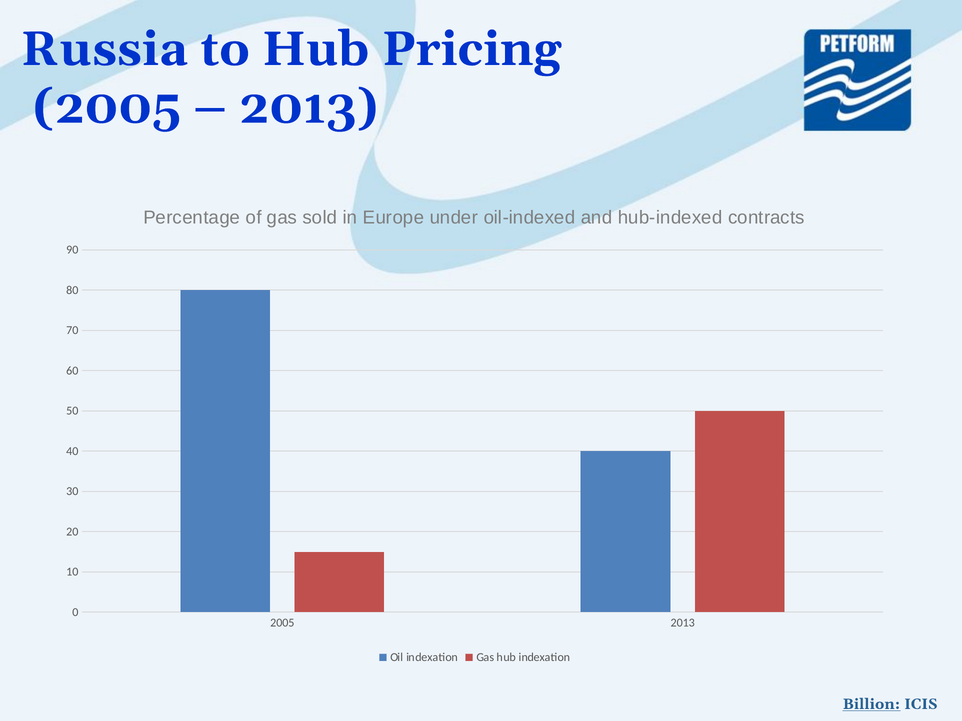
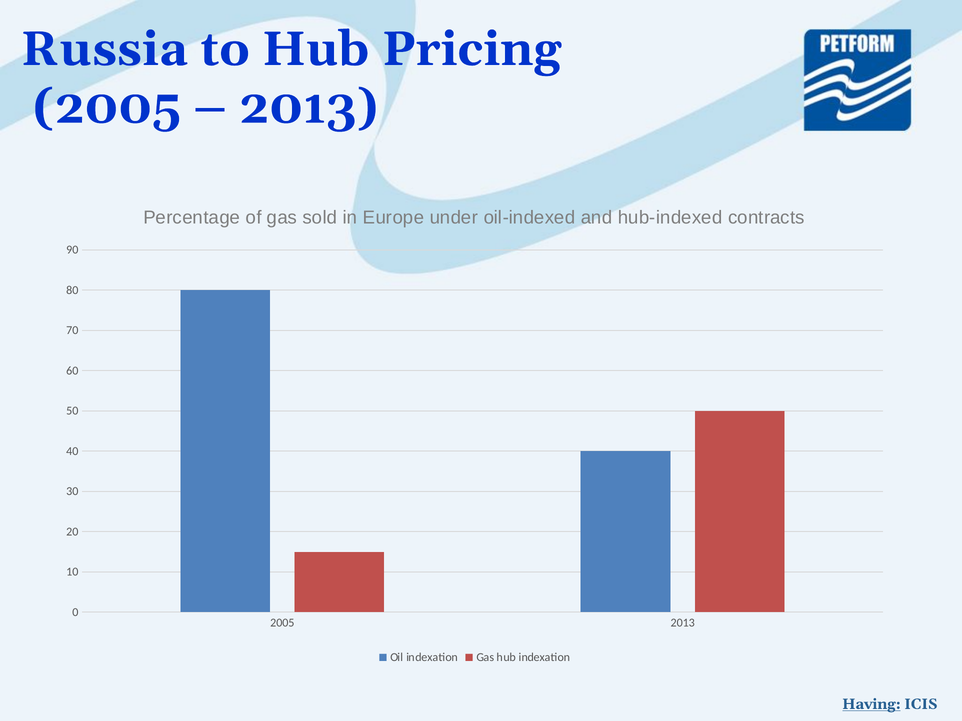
Billion: Billion -> Having (872, 705)
